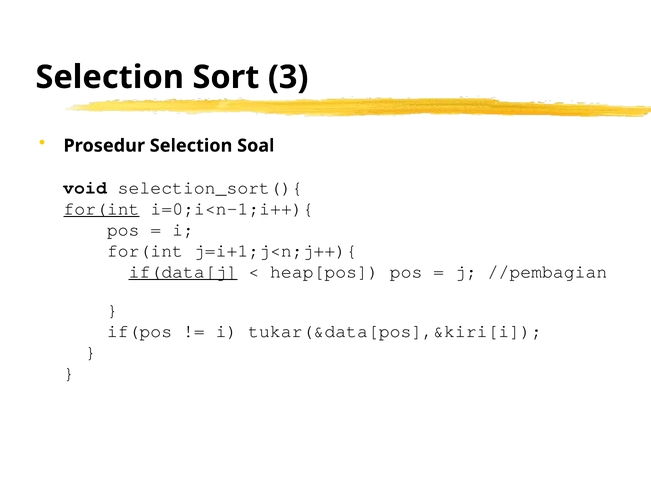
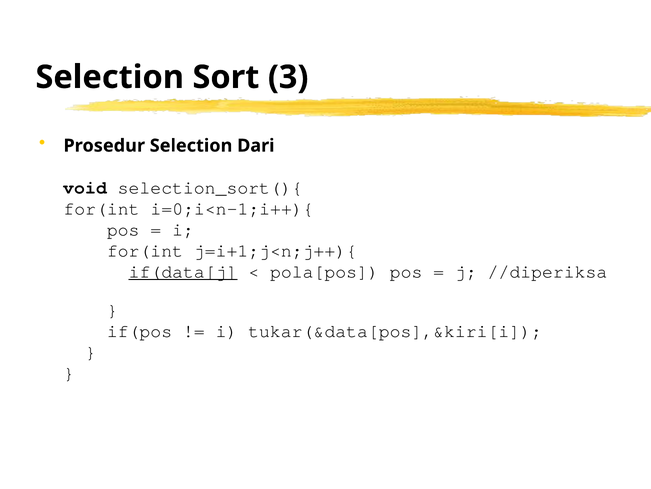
Soal: Soal -> Dari (256, 145)
for(int underline: present -> none (102, 208)
heap[pos: heap[pos -> pola[pos (324, 271)
//pembagian: //pembagian -> //diperiksa (547, 271)
